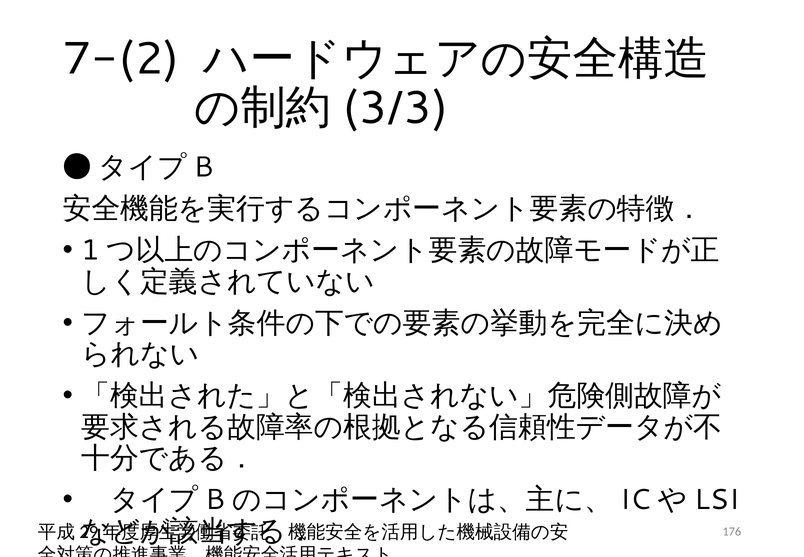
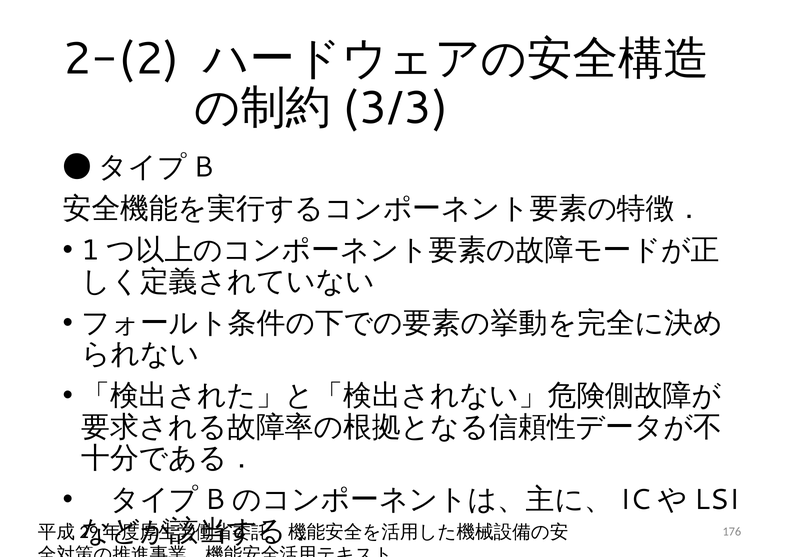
7-(2: 7-(2 -> 2-(2 (121, 59)
